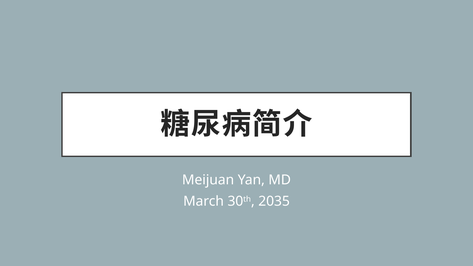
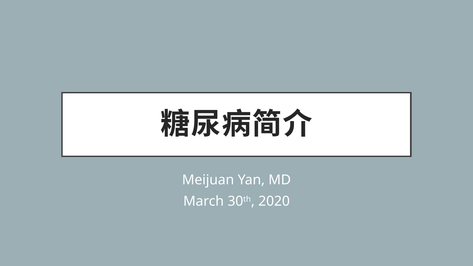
2035: 2035 -> 2020 (274, 201)
